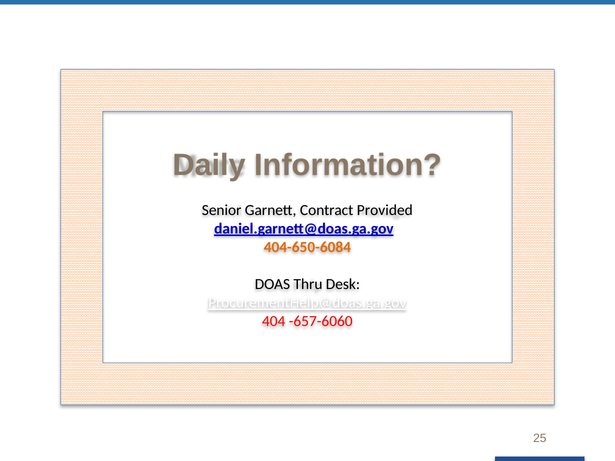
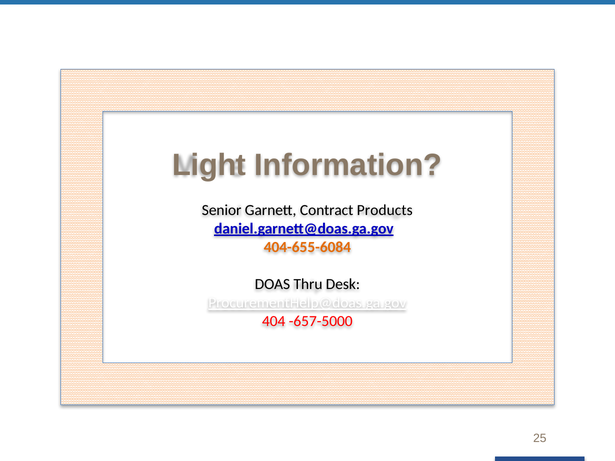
Daily: Daily -> Light (209, 165)
Provided: Provided -> Products (385, 210)
404-650-6084: 404-650-6084 -> 404-655-6084 (307, 247)
-657-6060: -657-6060 -> -657-5000 (321, 322)
